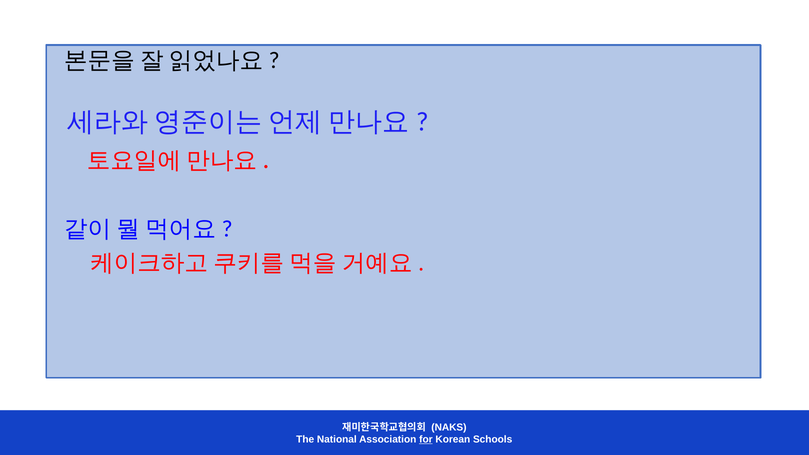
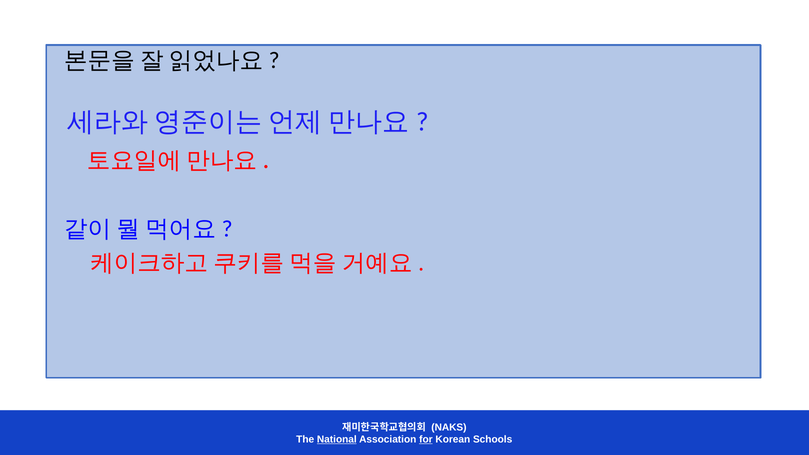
National underline: none -> present (337, 439)
